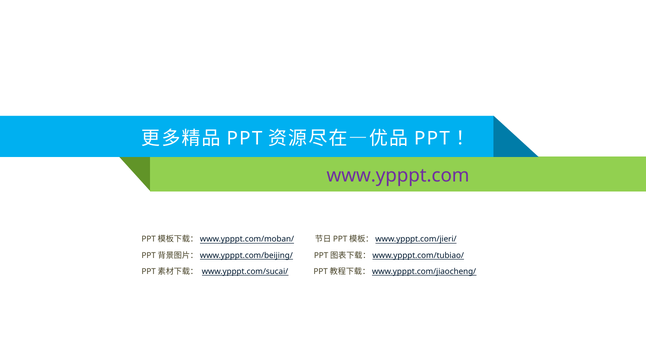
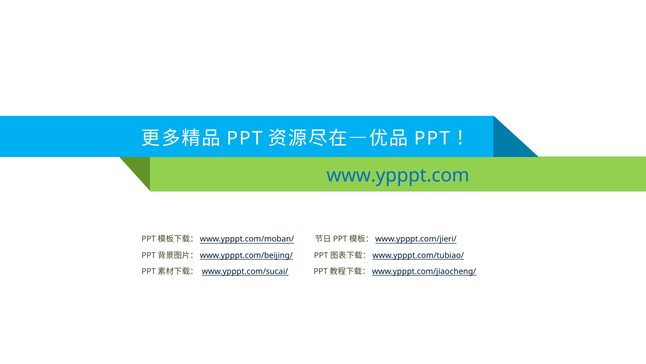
www.ypppt.com colour: purple -> blue (398, 175)
